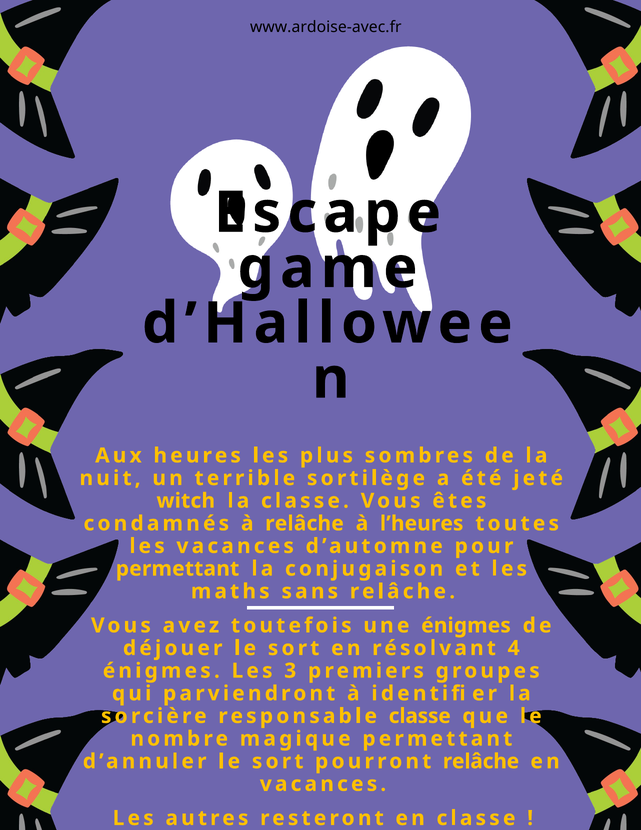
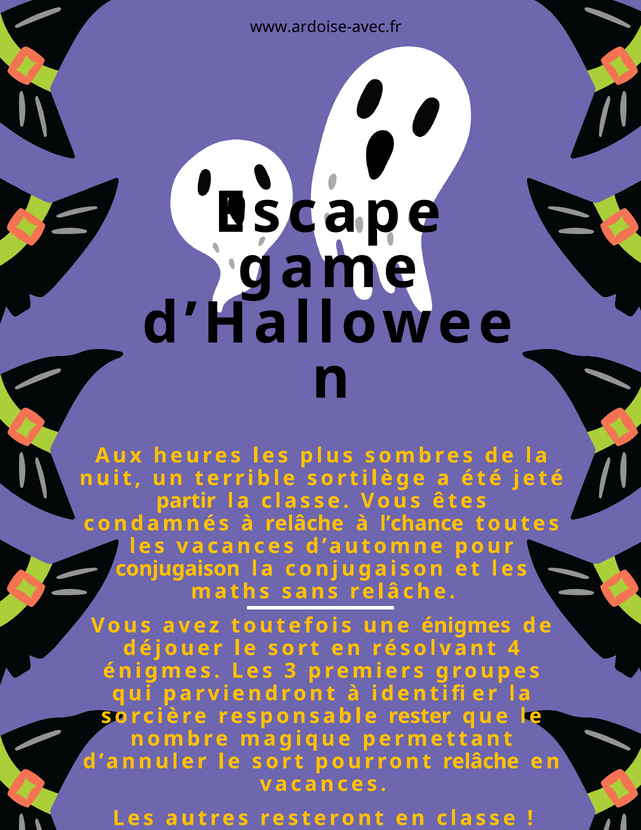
witch: witch -> partir (186, 501)
l’heures: l’heures -> l’chance (422, 523)
permettant: permettant -> conjugaison (178, 568)
responsable classe: classe -> rester (420, 716)
